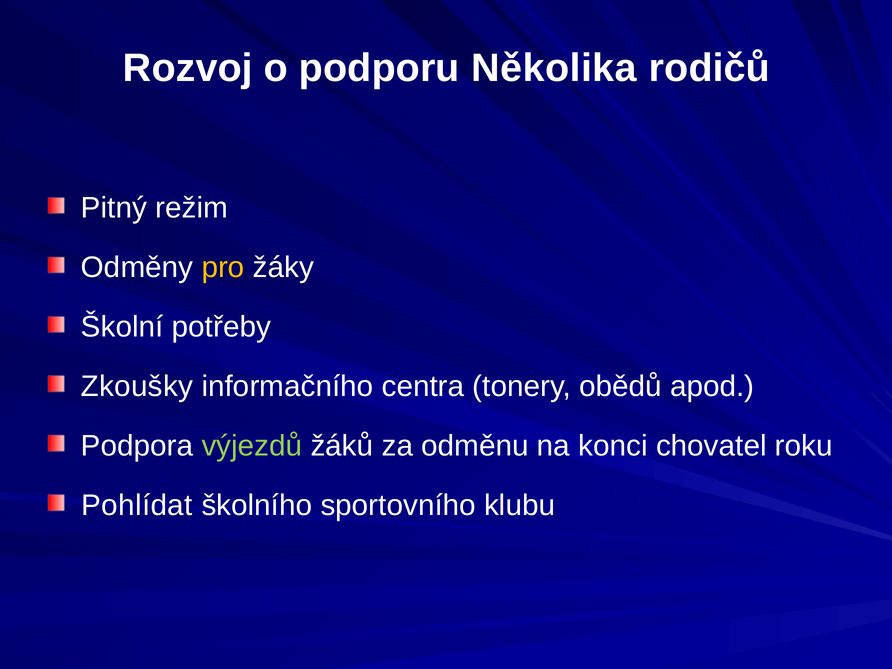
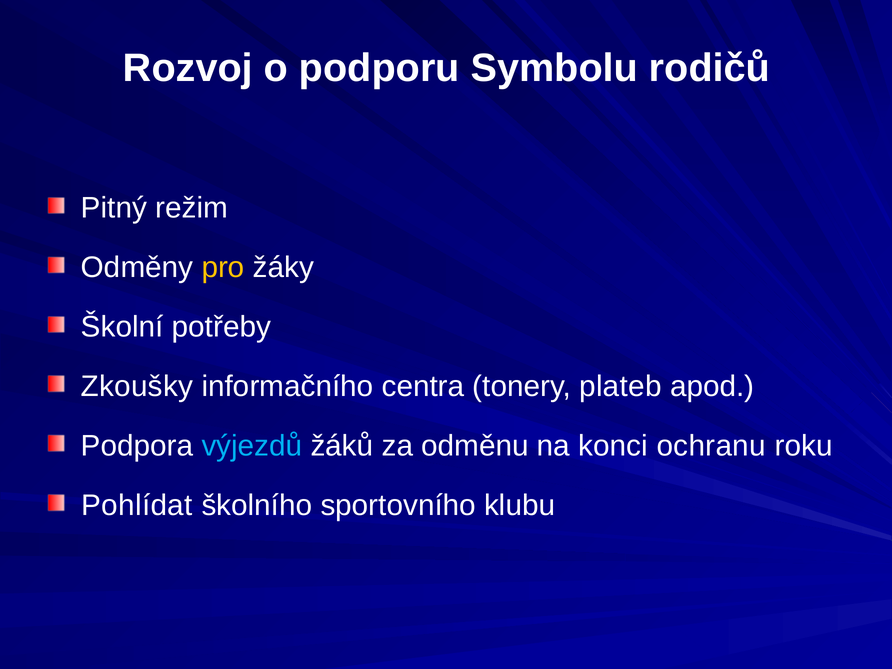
Několika: Několika -> Symbolu (554, 68)
obědů: obědů -> plateb (620, 386)
výjezdů colour: light green -> light blue (252, 446)
chovatel: chovatel -> ochranu (711, 446)
